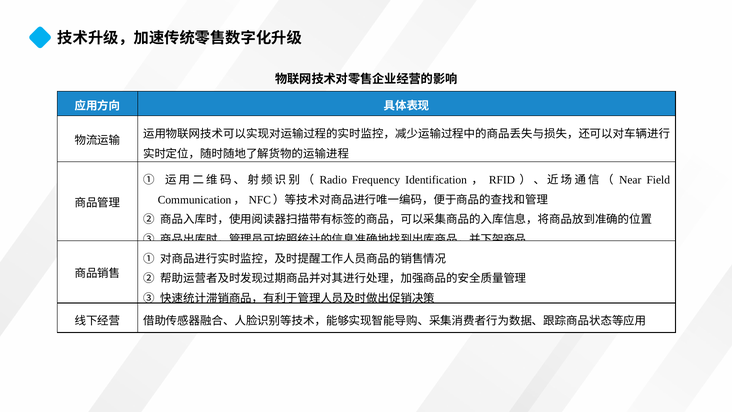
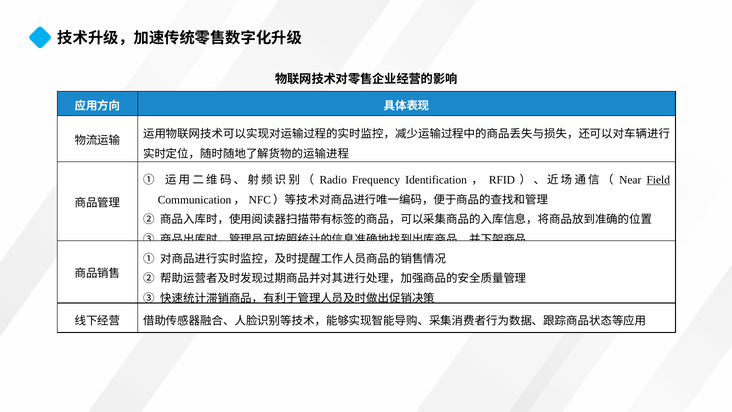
Field underline: none -> present (658, 180)
